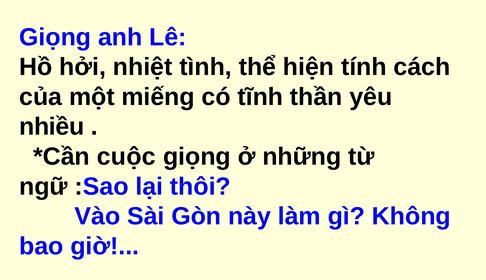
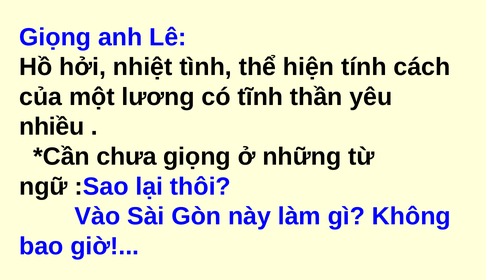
miếng: miếng -> lương (158, 97)
cuộc: cuộc -> chưa (127, 157)
